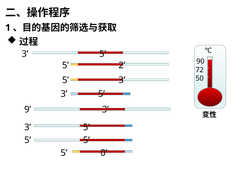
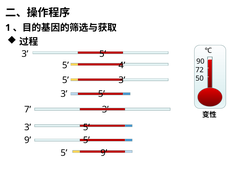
2: 2 -> 4 (122, 65)
9: 9 -> 7 (28, 110)
5: 5 -> 9 (28, 140)
0: 0 -> 9 (104, 153)
